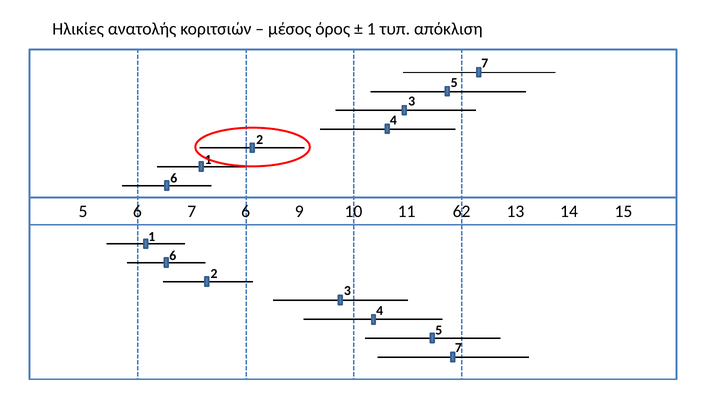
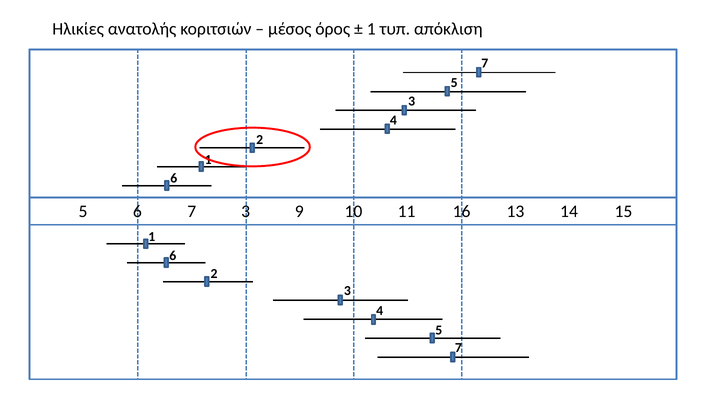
7 6: 6 -> 3 (246, 212)
62: 62 -> 16 (462, 212)
